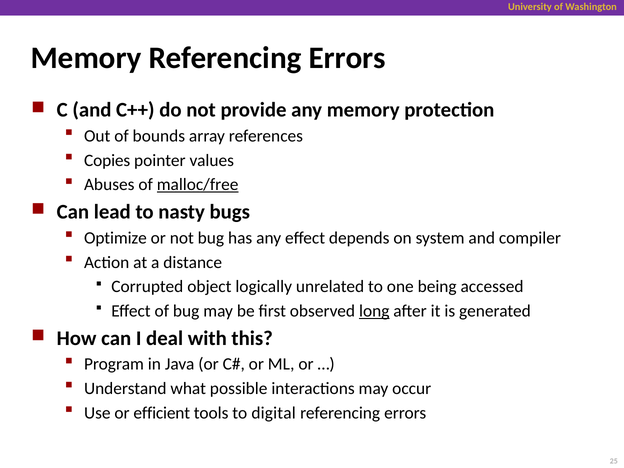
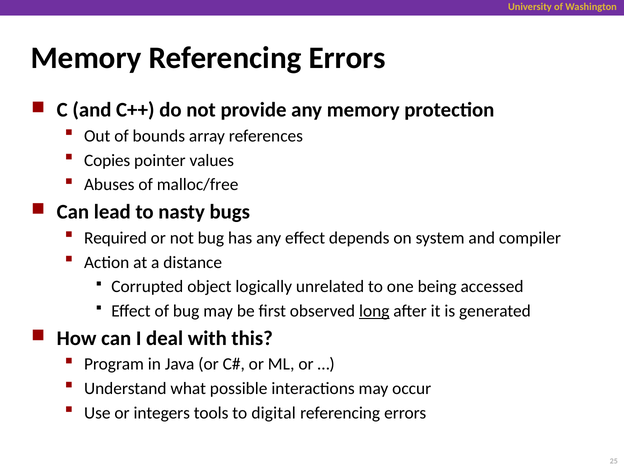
malloc/free underline: present -> none (198, 185)
Optimize: Optimize -> Required (115, 238)
efficient: efficient -> integers (162, 413)
